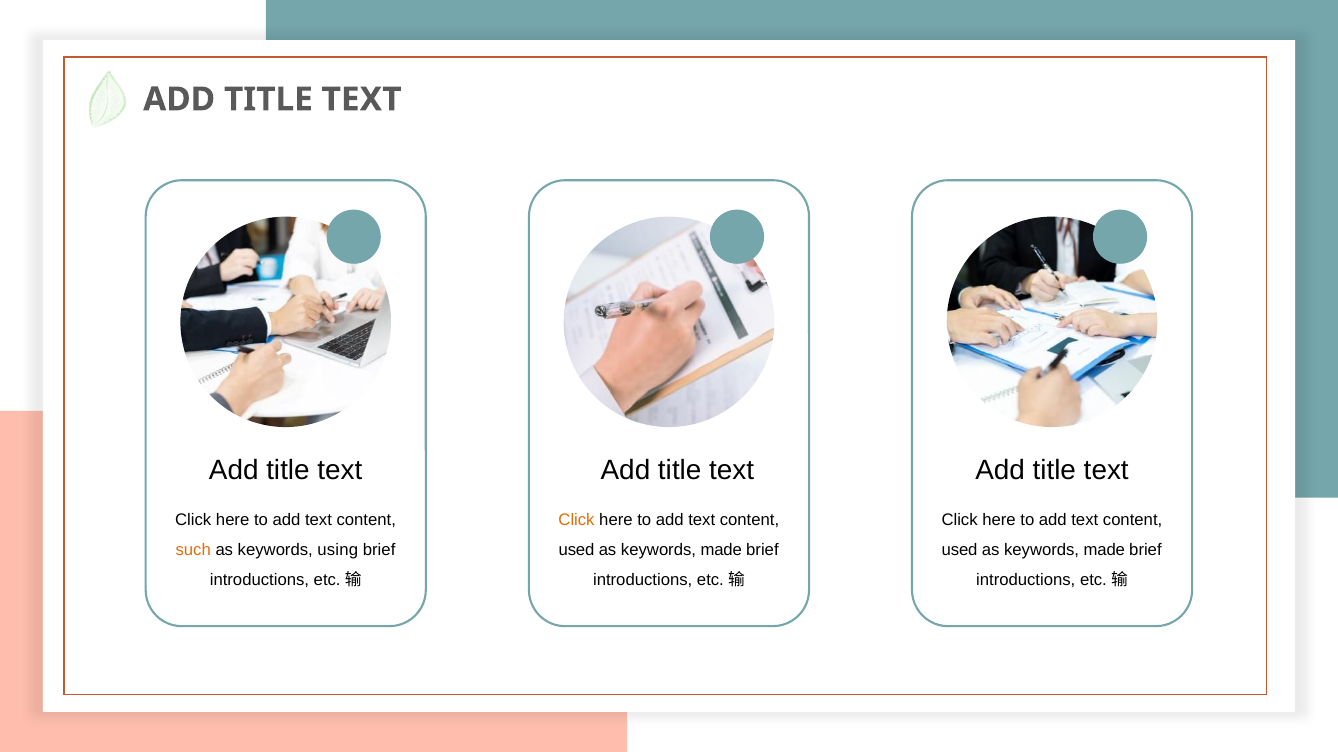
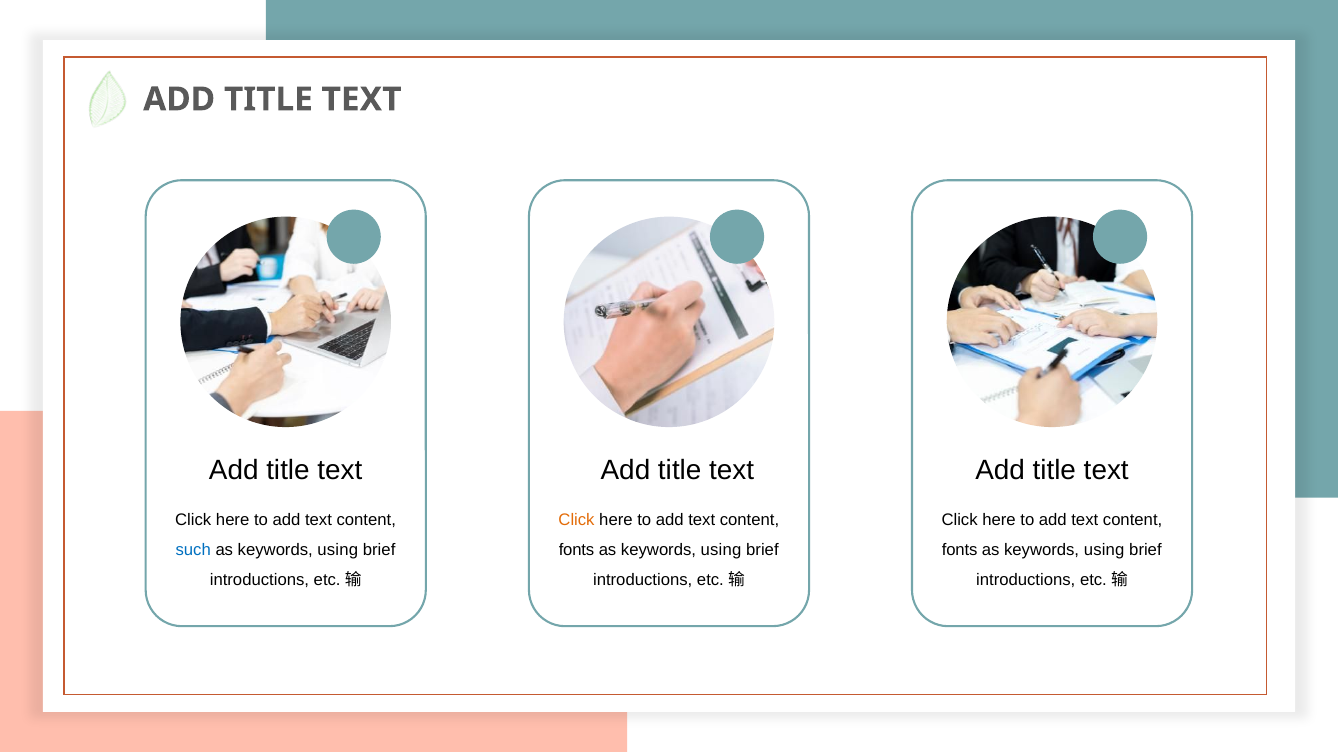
such colour: orange -> blue (193, 551)
used: used -> fonts (577, 551)
made: made -> using (721, 551)
used: used -> fonts (960, 551)
made: made -> using (1104, 551)
